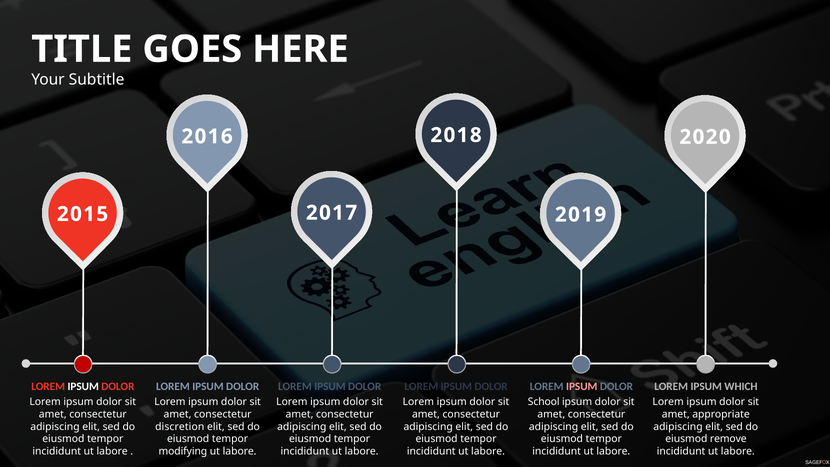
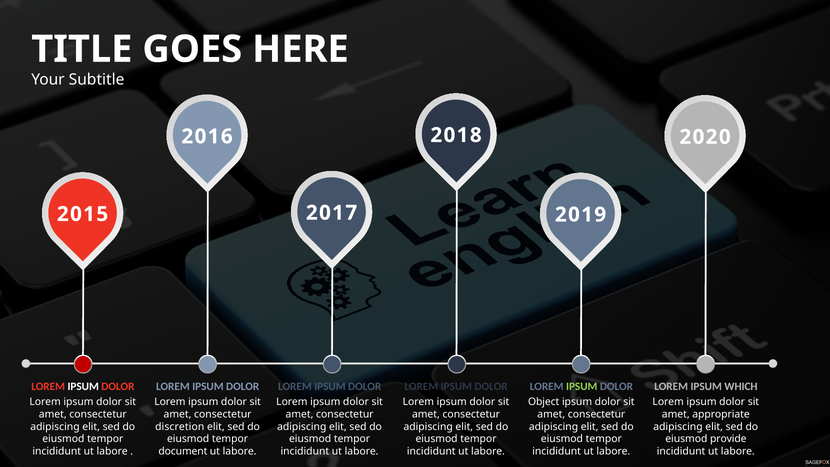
IPSUM colour: pink -> light green (582, 387)
School: School -> Object (544, 402)
remove: remove -> provide (728, 439)
modifying: modifying -> document (183, 451)
